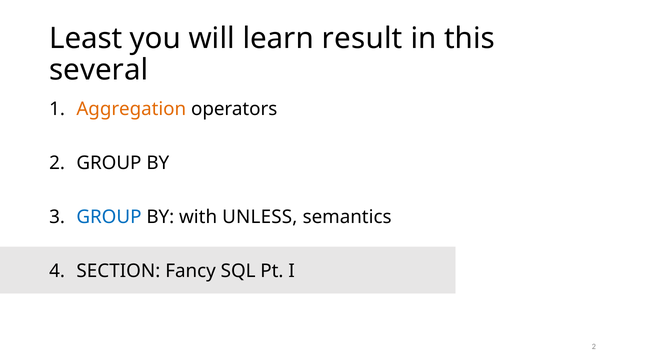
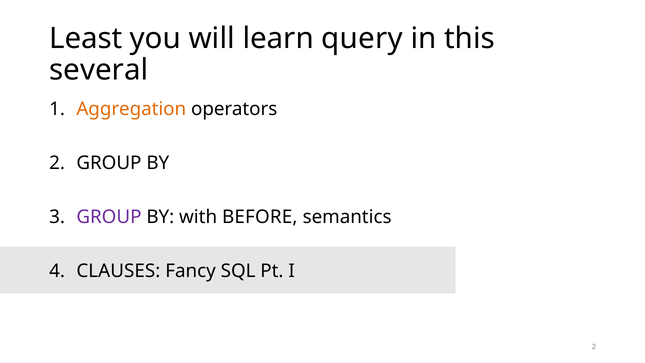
result: result -> query (362, 38)
GROUP colour: blue -> purple (109, 217)
UNLESS: UNLESS -> BEFORE (260, 217)
SECTION: SECTION -> CLAUSES (118, 271)
